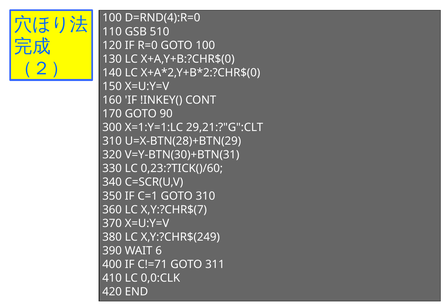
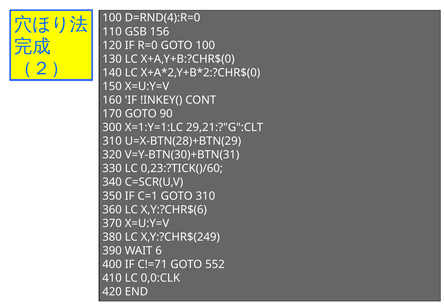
510: 510 -> 156 (160, 32)
X,Y:?CHR$(7: X,Y:?CHR$(7 -> X,Y:?CHR$(6 (174, 209)
311: 311 -> 552 (215, 264)
